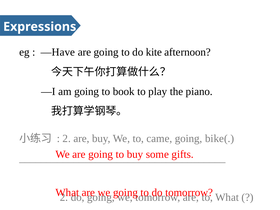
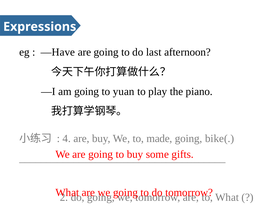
kite: kite -> last (154, 52)
book: book -> yuan (124, 91)
2: 2 -> 4 (67, 138)
came: came -> made (159, 138)
